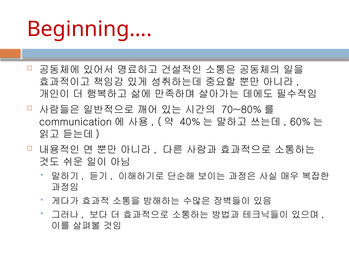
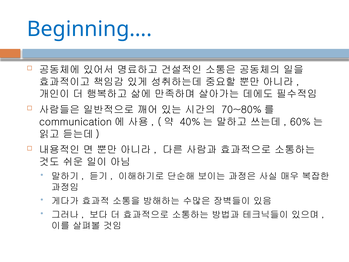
Beginning… colour: red -> blue (89, 29)
